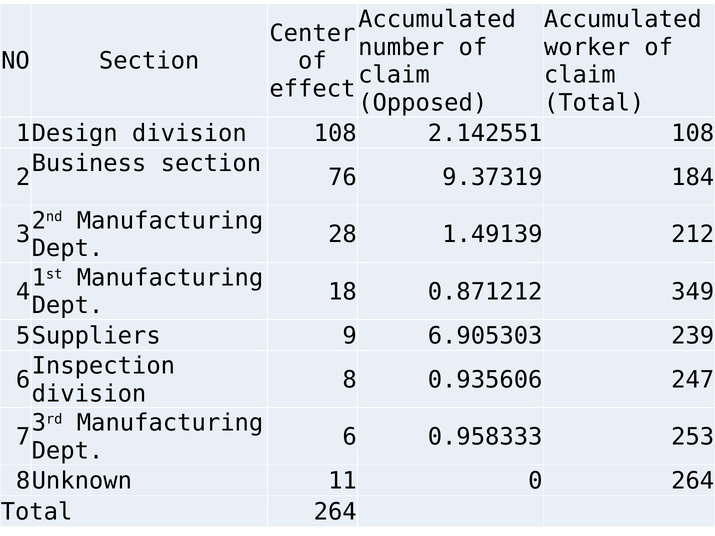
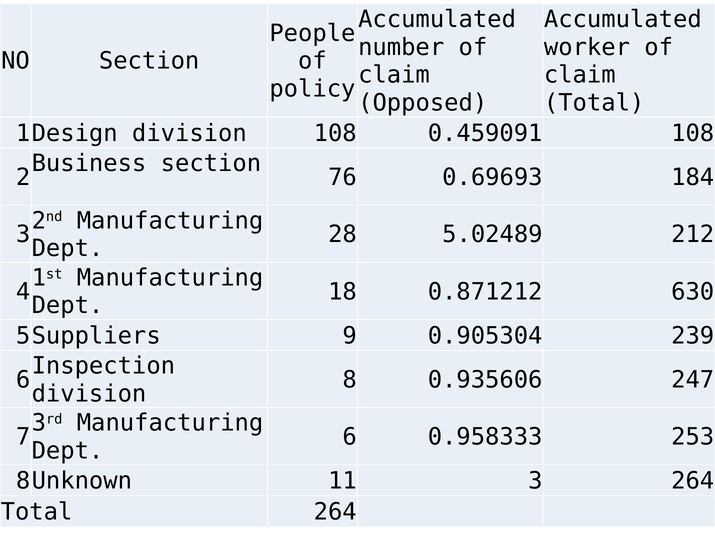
Center: Center -> People (312, 33)
effect: effect -> policy (312, 89)
2.142551: 2.142551 -> 0.459091 (485, 133)
9.37319: 9.37319 -> 0.69693 (492, 177)
1.49139: 1.49139 -> 5.02489 (492, 235)
349: 349 -> 630 (693, 292)
6.905303: 6.905303 -> 0.905304 (485, 336)
11 0: 0 -> 3 (535, 481)
